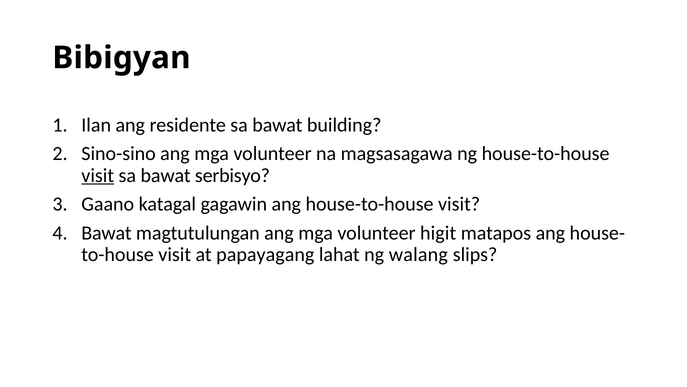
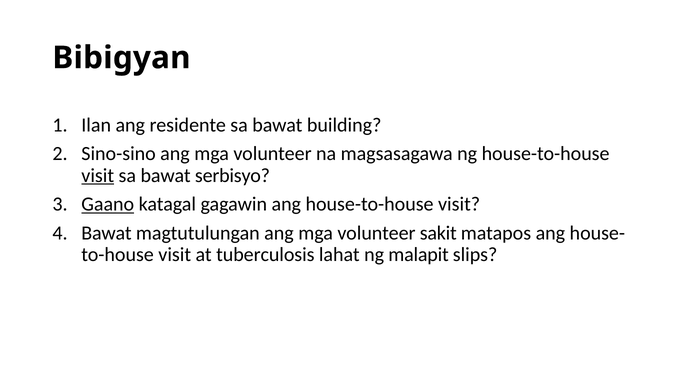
Gaano underline: none -> present (108, 204)
higit: higit -> sakit (438, 233)
papayagang: papayagang -> tuberculosis (265, 254)
walang: walang -> malapit (419, 254)
